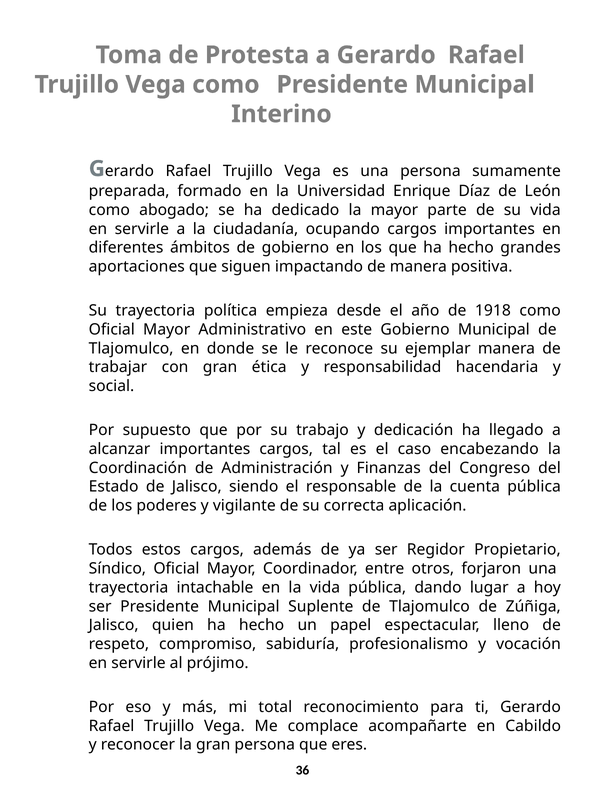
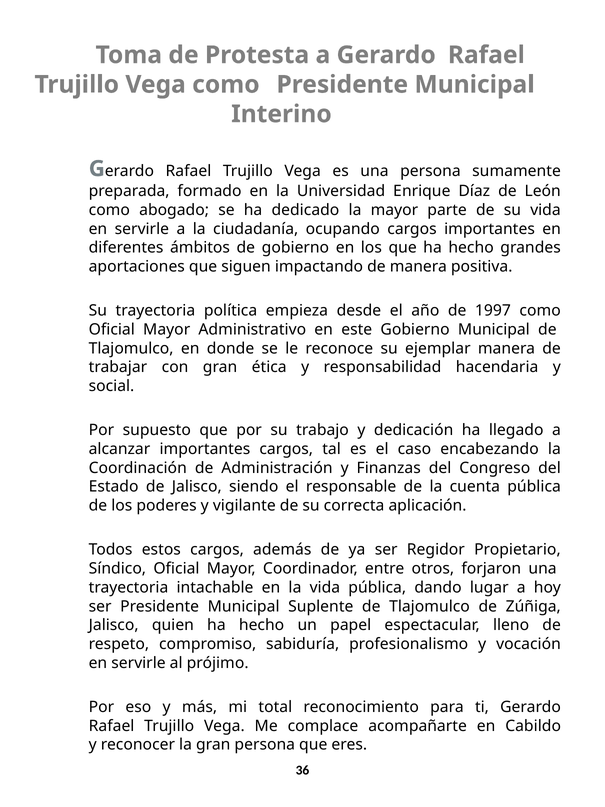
1918: 1918 -> 1997 (493, 311)
